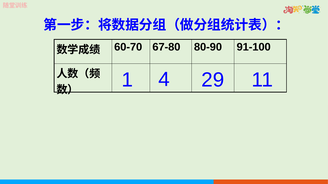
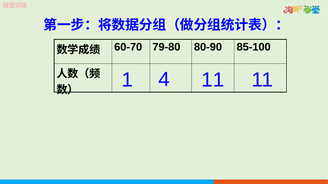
67-80: 67-80 -> 79-80 (166, 47)
91-100: 91-100 -> 85-100 (254, 47)
4 29: 29 -> 11 (213, 80)
